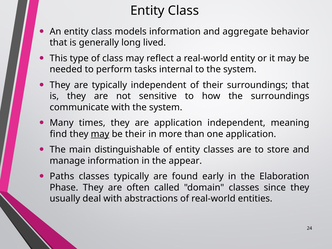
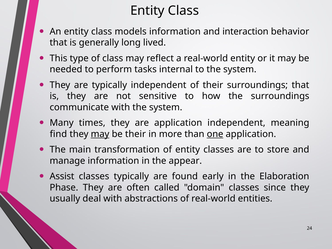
aggregate: aggregate -> interaction (245, 32)
one underline: none -> present (215, 134)
distinguishable: distinguishable -> transformation (127, 150)
Paths: Paths -> Assist (62, 176)
